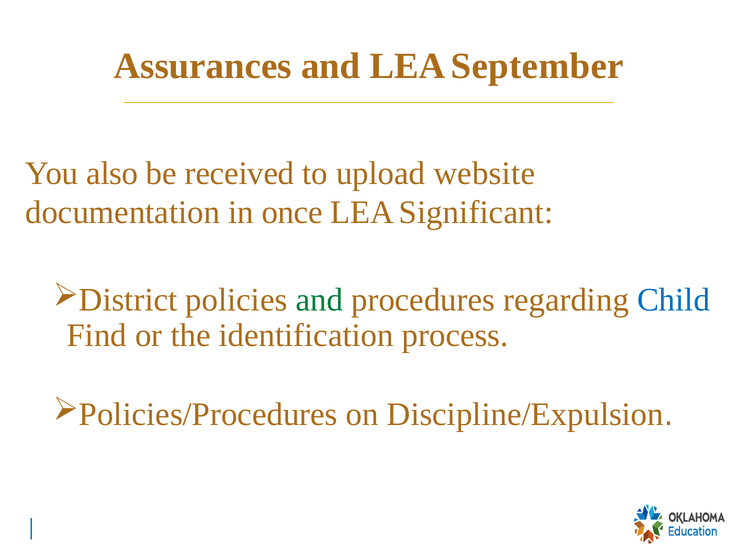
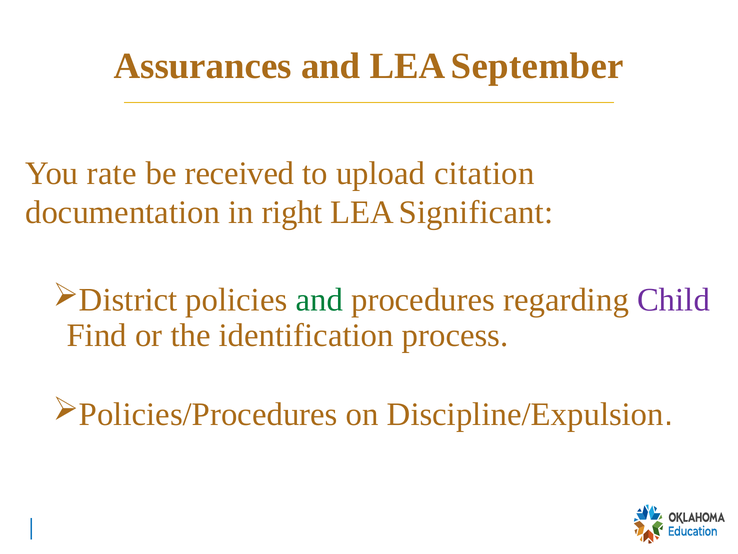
also: also -> rate (112, 173)
website: website -> citation (484, 173)
once: once -> right (292, 212)
Child colour: blue -> purple (674, 300)
